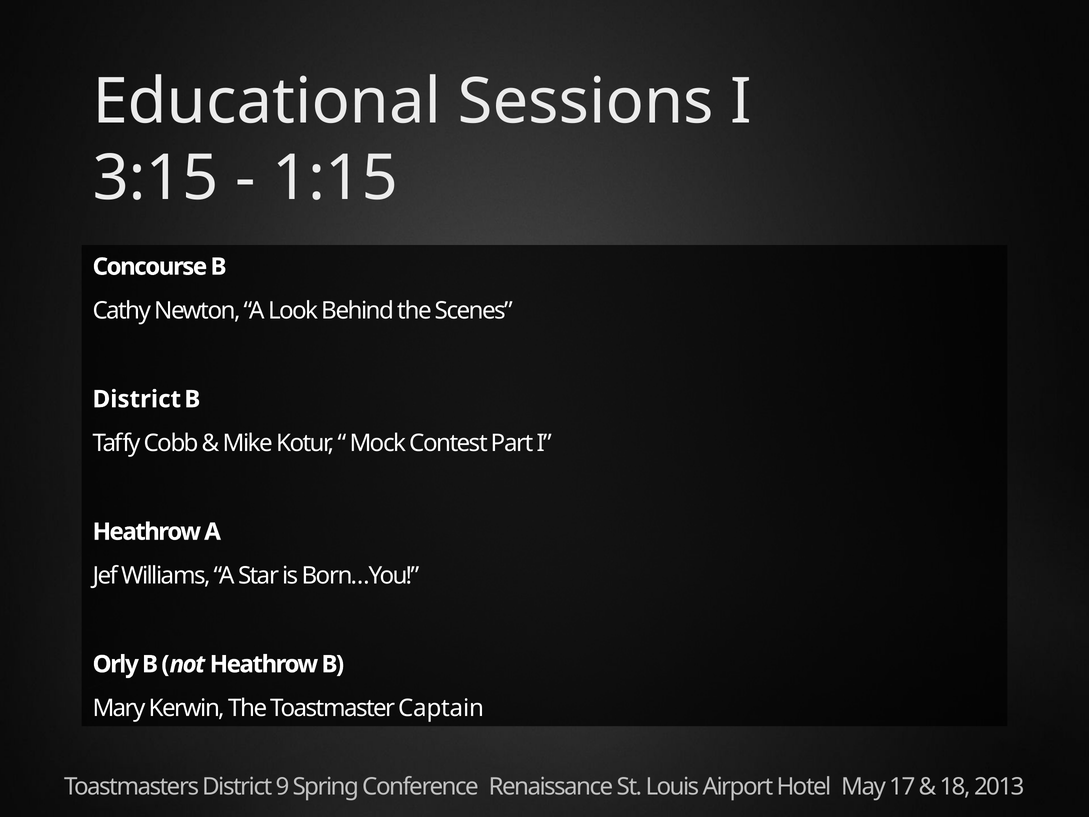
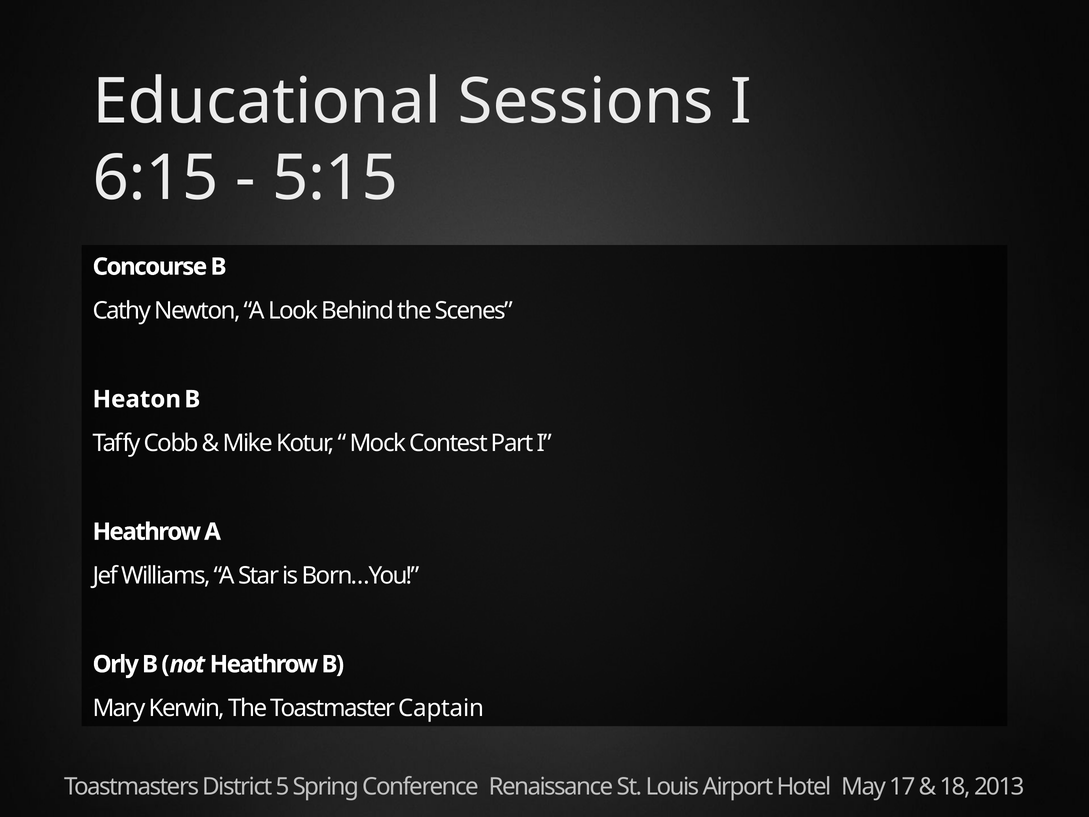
3:15: 3:15 -> 6:15 (156, 178)
1:15: 1:15 -> 5:15 (335, 178)
District: District -> Heaton (137, 399)
9: 9 -> 5 (283, 787)
